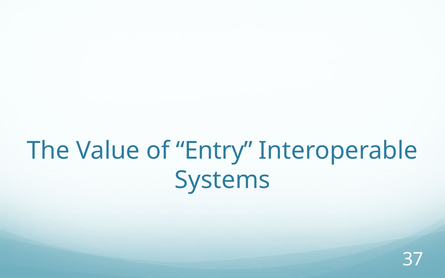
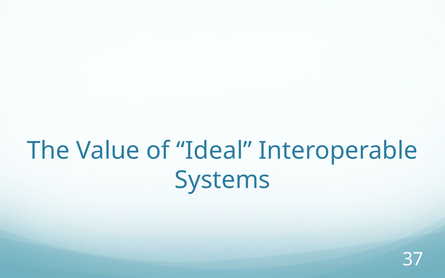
Entry: Entry -> Ideal (214, 151)
